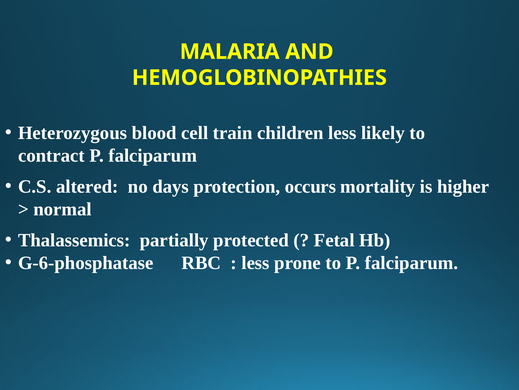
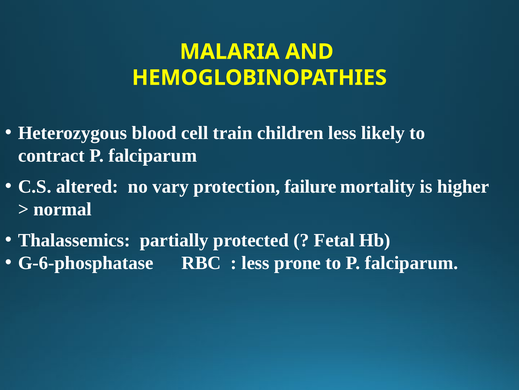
days: days -> vary (171, 186)
occurs: occurs -> failure (311, 186)
